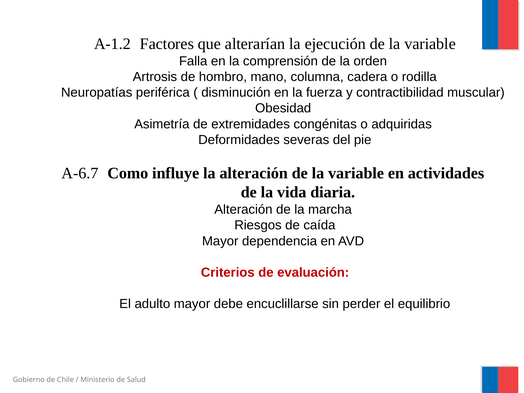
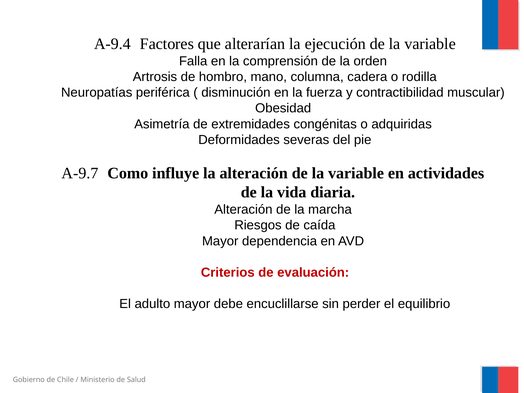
A-1.2: A-1.2 -> A-9.4 (112, 44)
A-6.7: A-6.7 -> A-9.7 (80, 173)
